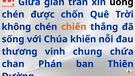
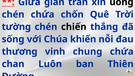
chén được: được -> chứa (43, 14)
không: không -> tường (16, 27)
chiến colour: orange -> black (74, 27)
Phán: Phán -> Luôn (50, 64)
